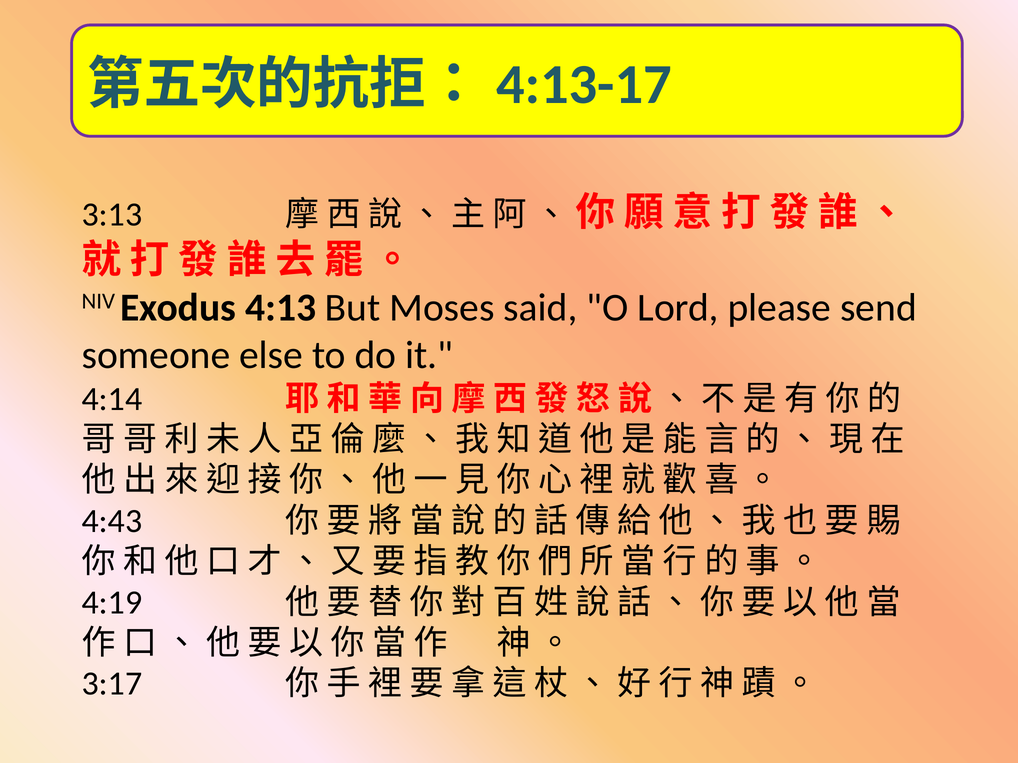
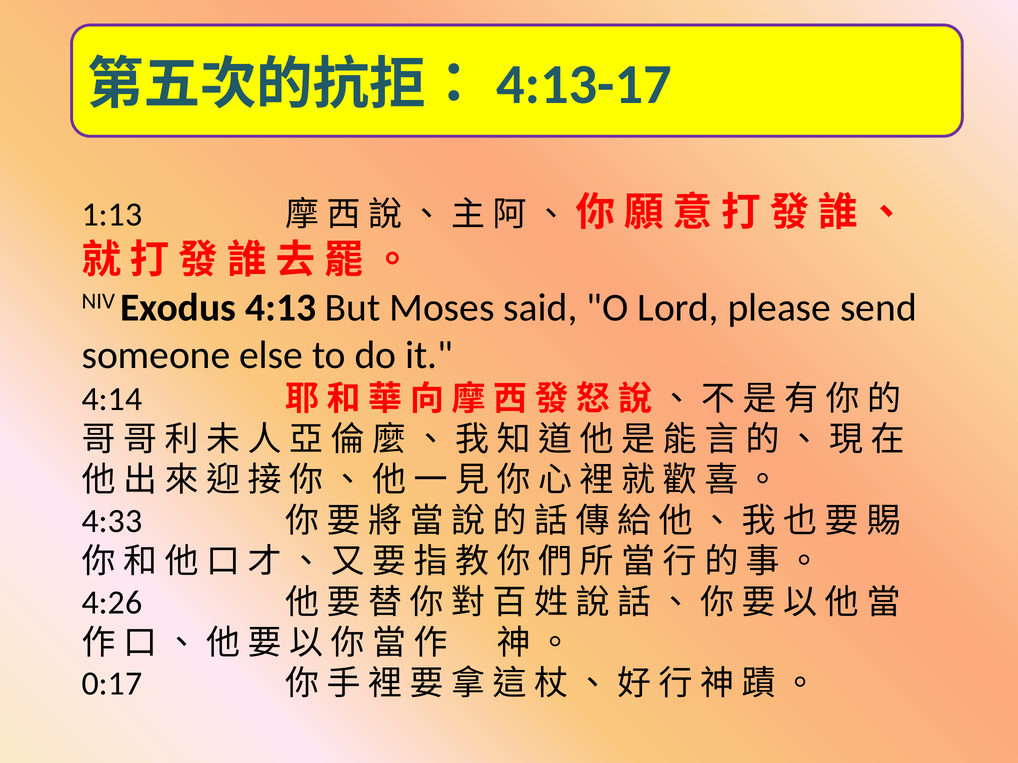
3:13: 3:13 -> 1:13 (112, 215)
4:43: 4:43 -> 4:33 (112, 521)
4:19: 4:19 -> 4:26 (112, 603)
3:17: 3:17 -> 0:17 (112, 684)
